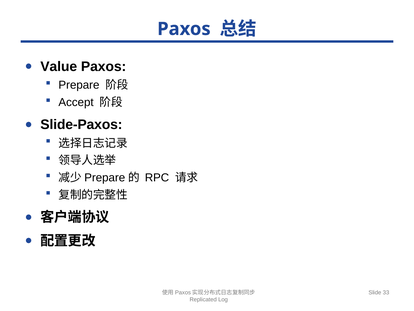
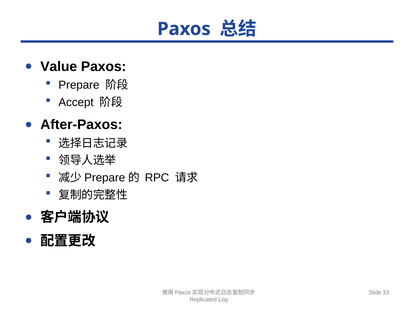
Slide-Paxos: Slide-Paxos -> After-Paxos (81, 125)
